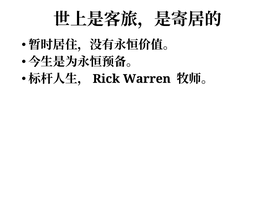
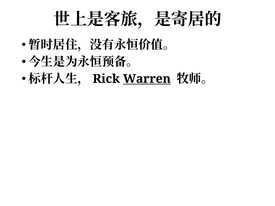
Warren underline: none -> present (147, 79)
